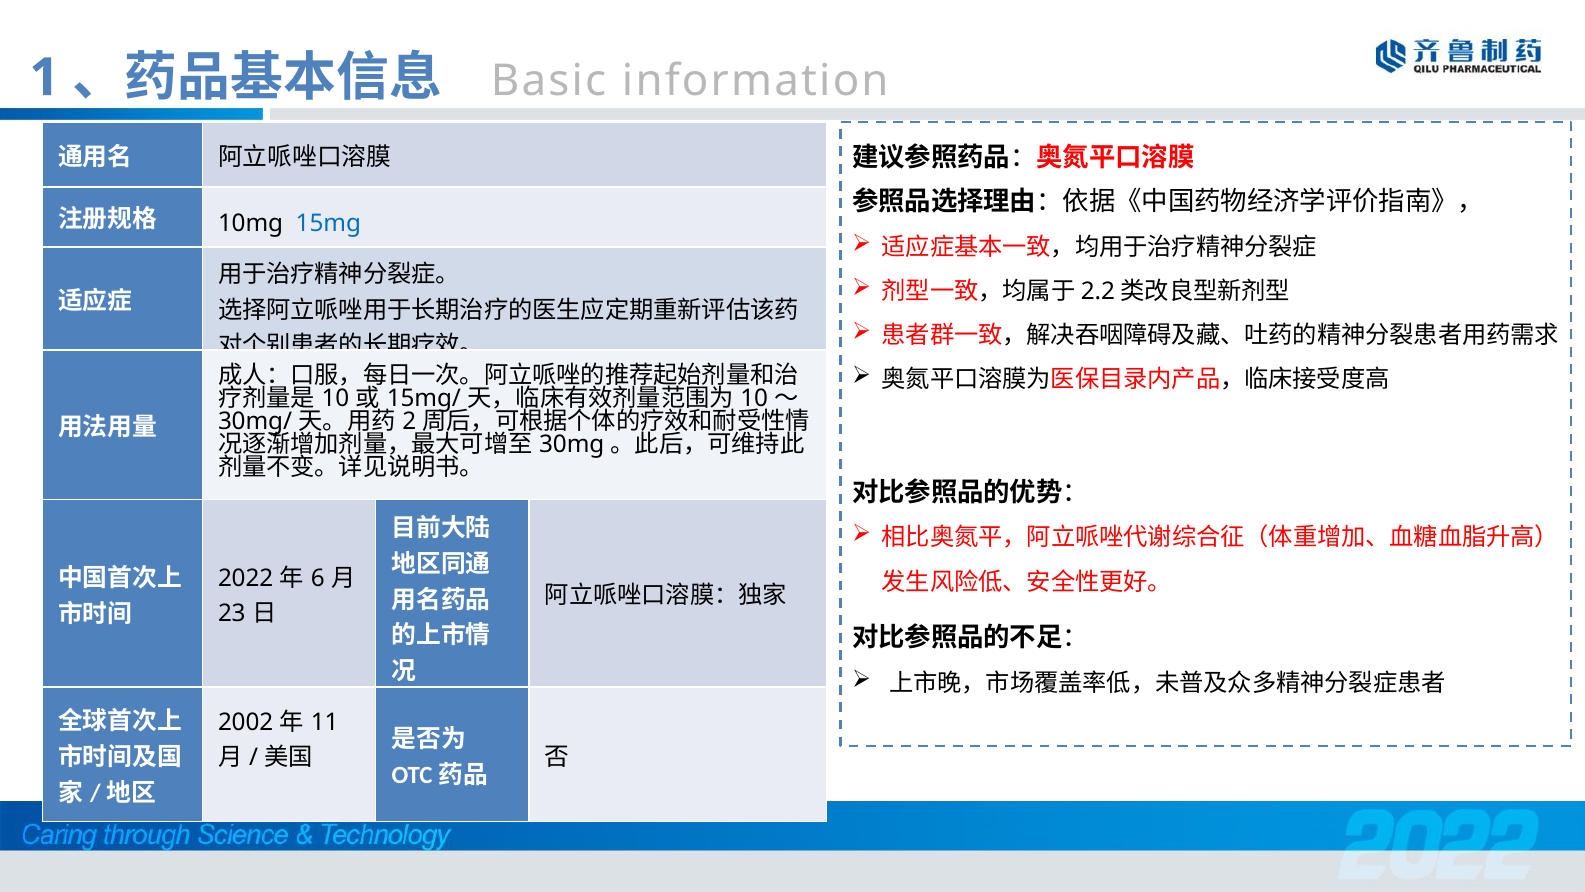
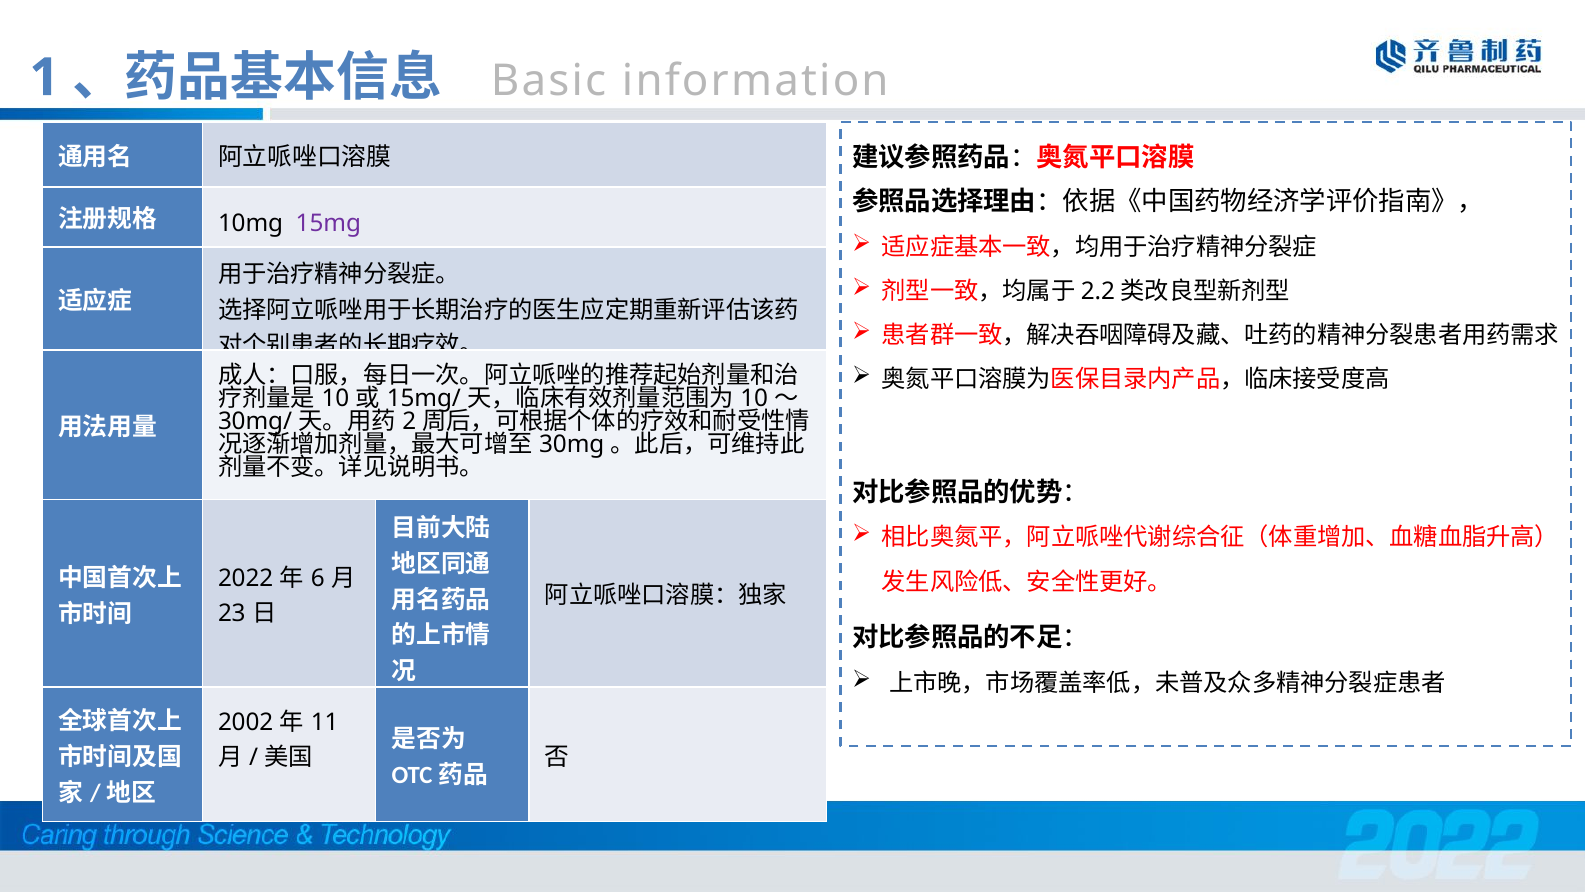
15mg colour: blue -> purple (328, 224)
